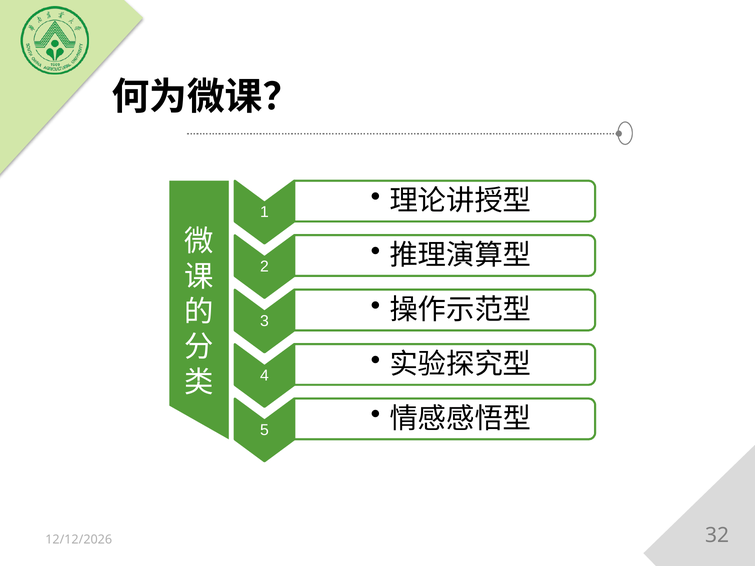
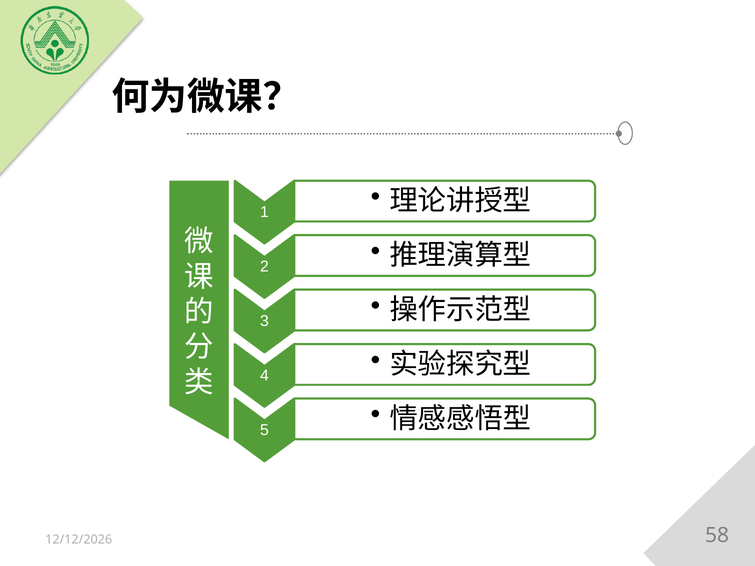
32: 32 -> 58 (717, 536)
